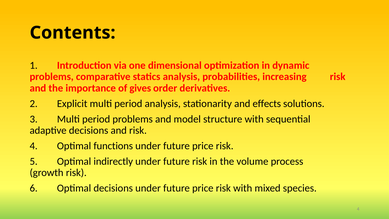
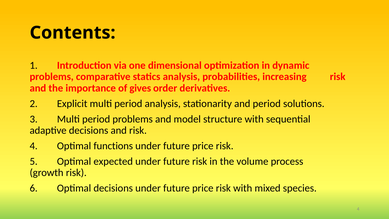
and effects: effects -> period (267, 103)
indirectly: indirectly -> expected (113, 161)
